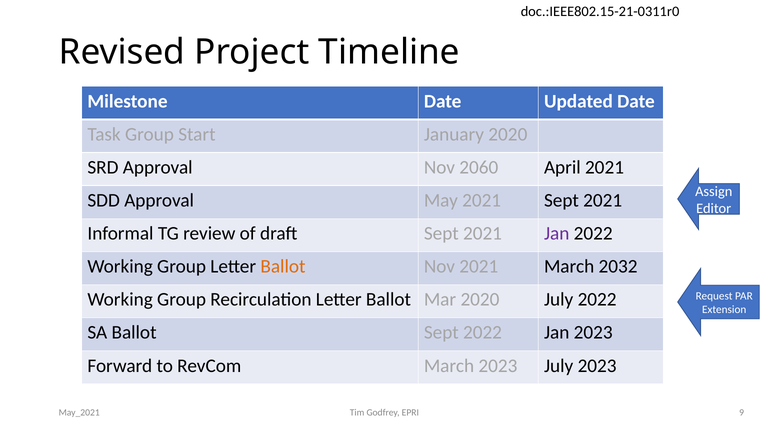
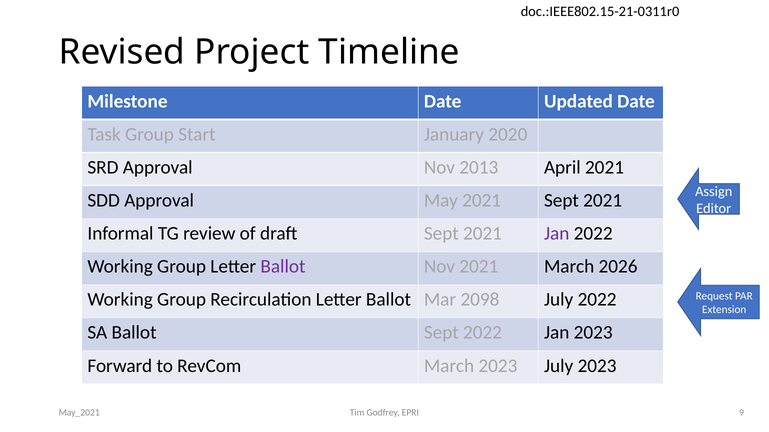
2060: 2060 -> 2013 (479, 168)
Ballot colour: orange -> purple (283, 267)
2032: 2032 -> 2026 (618, 267)
Mar 2020: 2020 -> 2098 (480, 300)
